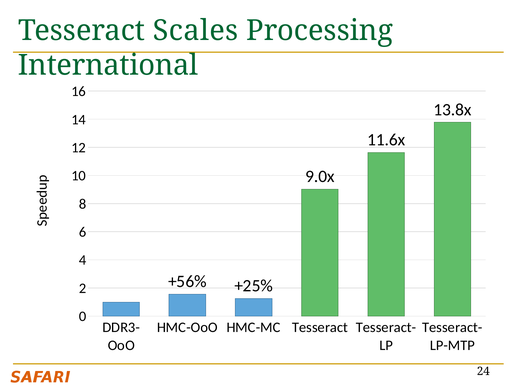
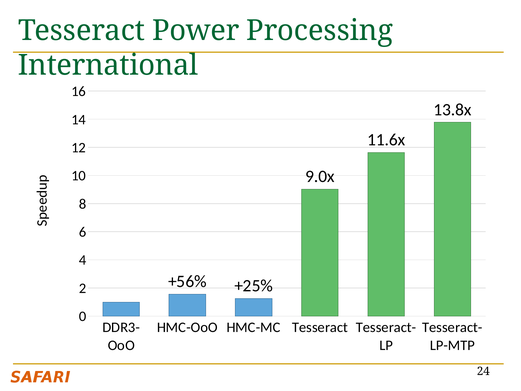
Scales: Scales -> Power (196, 31)
